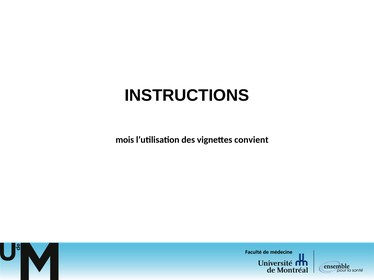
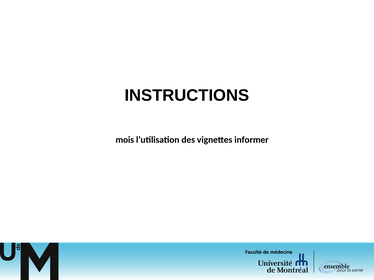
convient: convient -> informer (251, 140)
